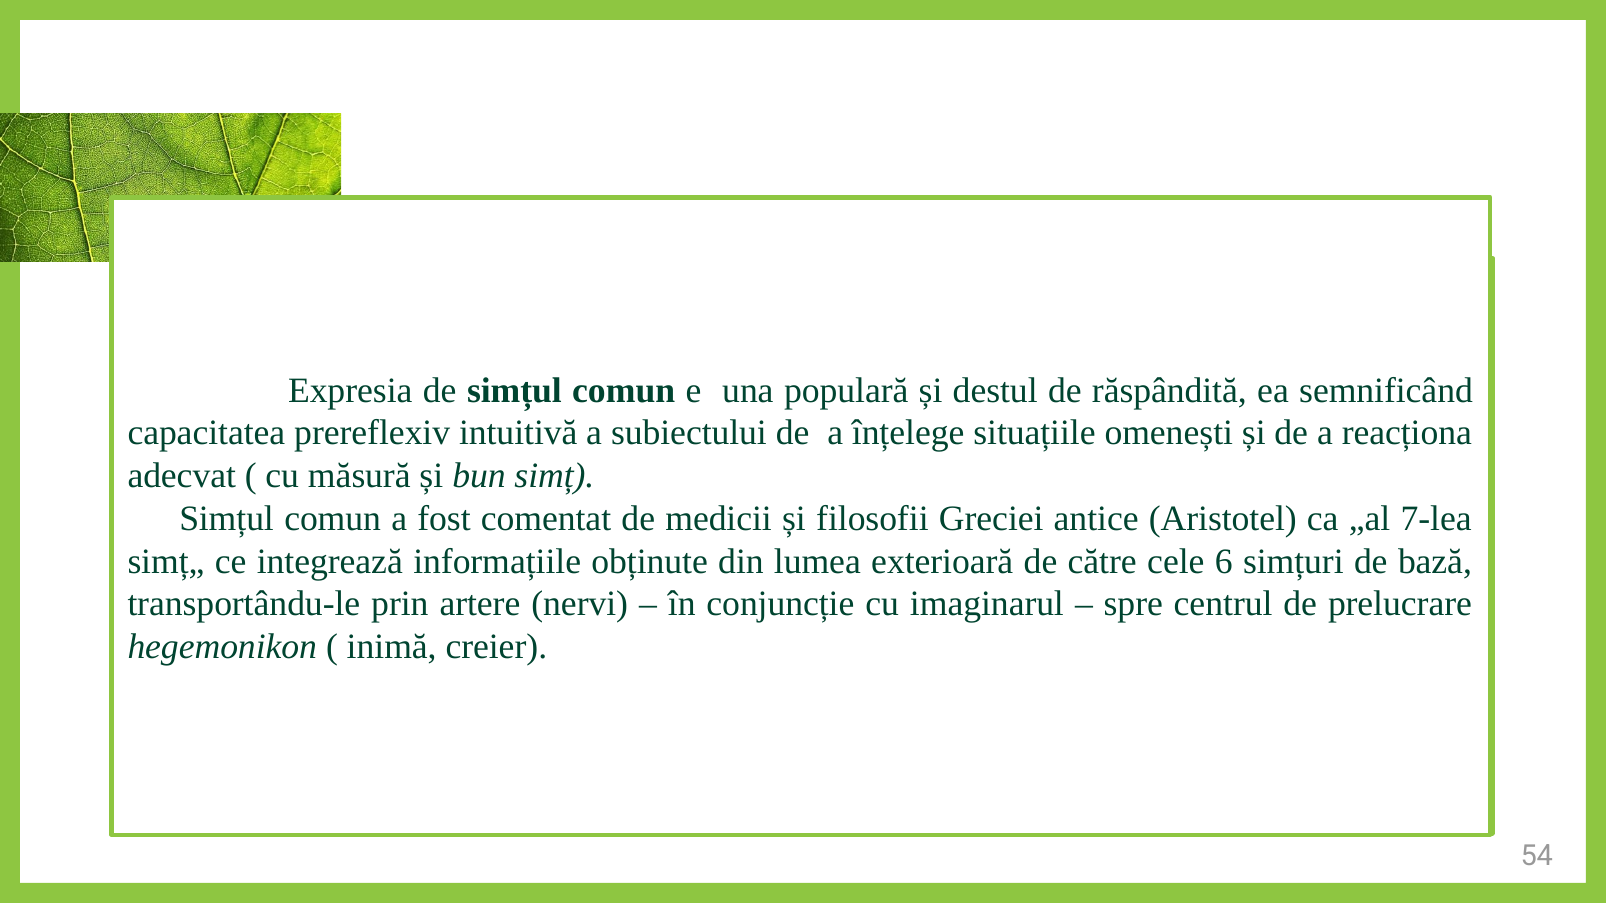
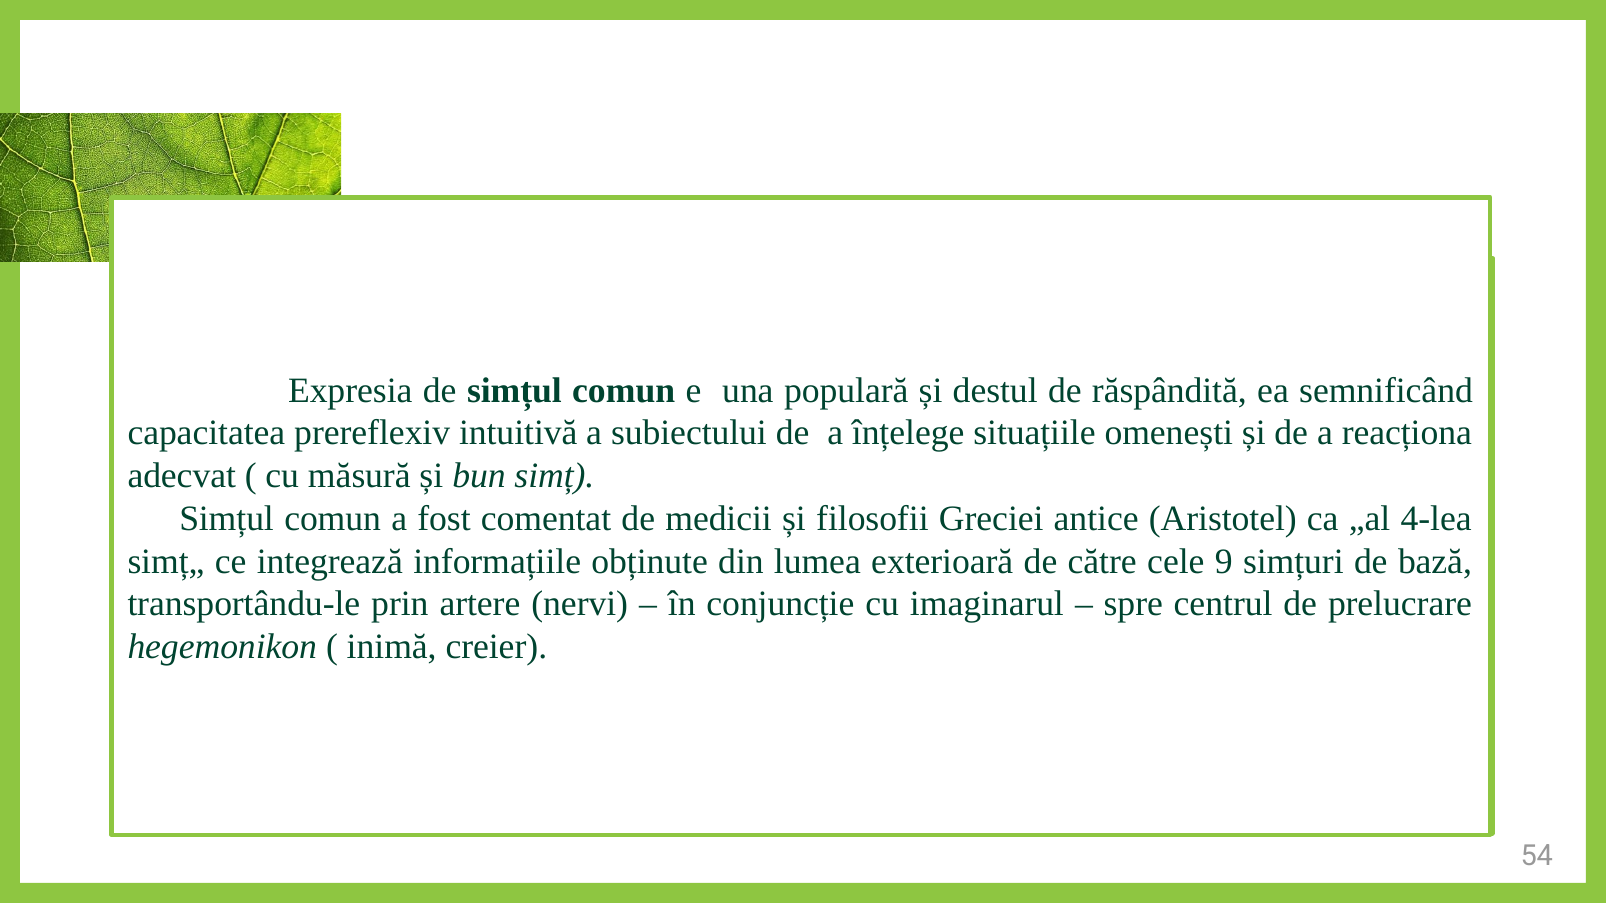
7-lea: 7-lea -> 4-lea (1436, 519)
6: 6 -> 9 (1224, 562)
